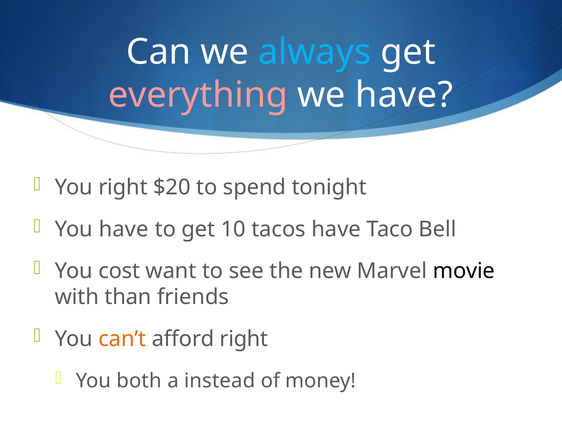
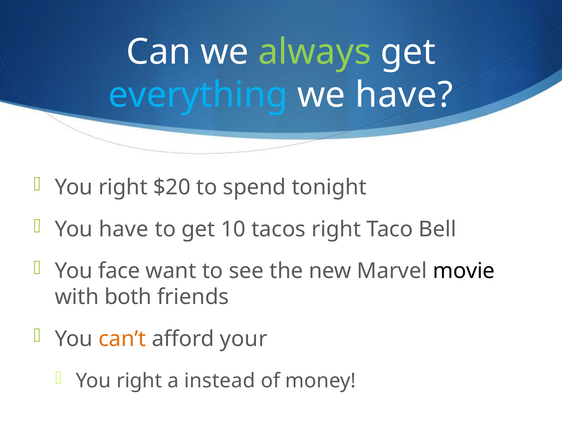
always colour: light blue -> light green (315, 52)
everything colour: pink -> light blue (198, 95)
tacos have: have -> right (336, 229)
cost: cost -> face (119, 271)
than: than -> both (128, 297)
afford right: right -> your (244, 339)
both: both -> right (139, 381)
